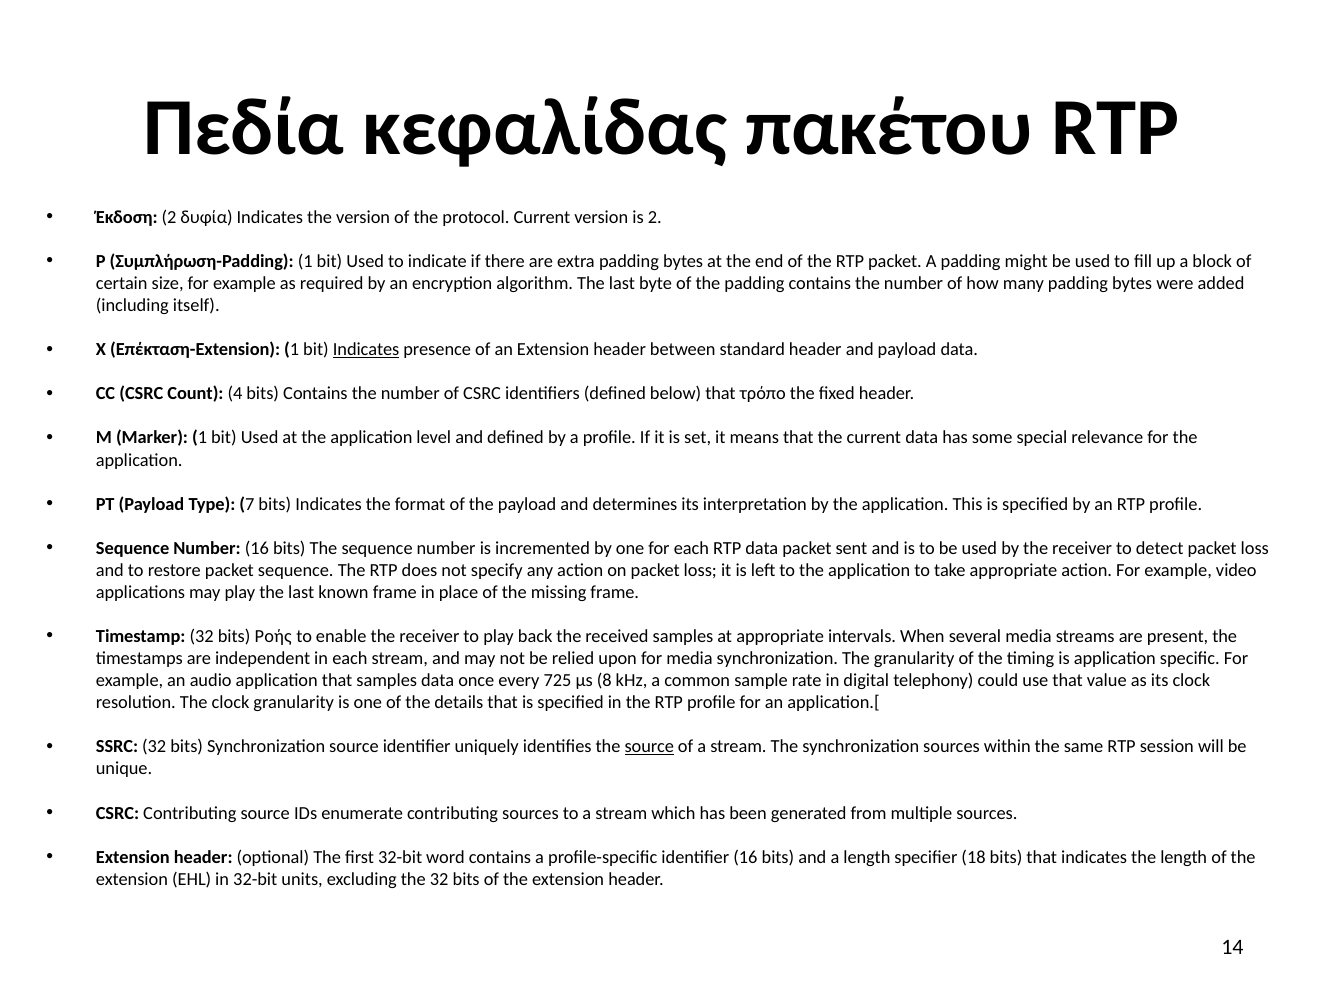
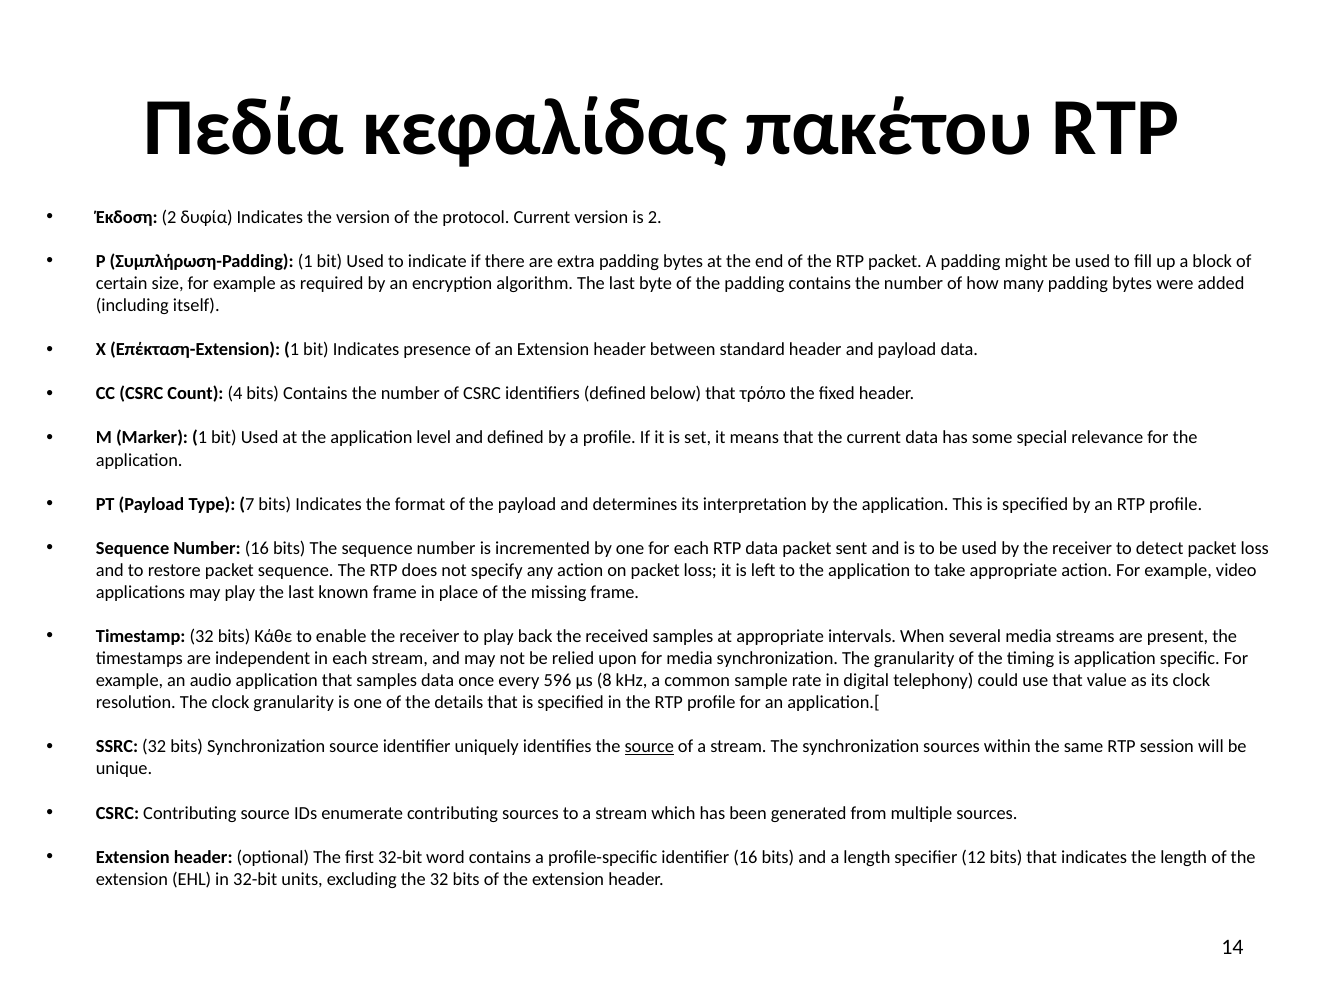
Indicates underline: present -> none (366, 350)
Ροής: Ροής -> Κάθε (273, 637)
725: 725 -> 596 (558, 681)
18: 18 -> 12 (974, 857)
